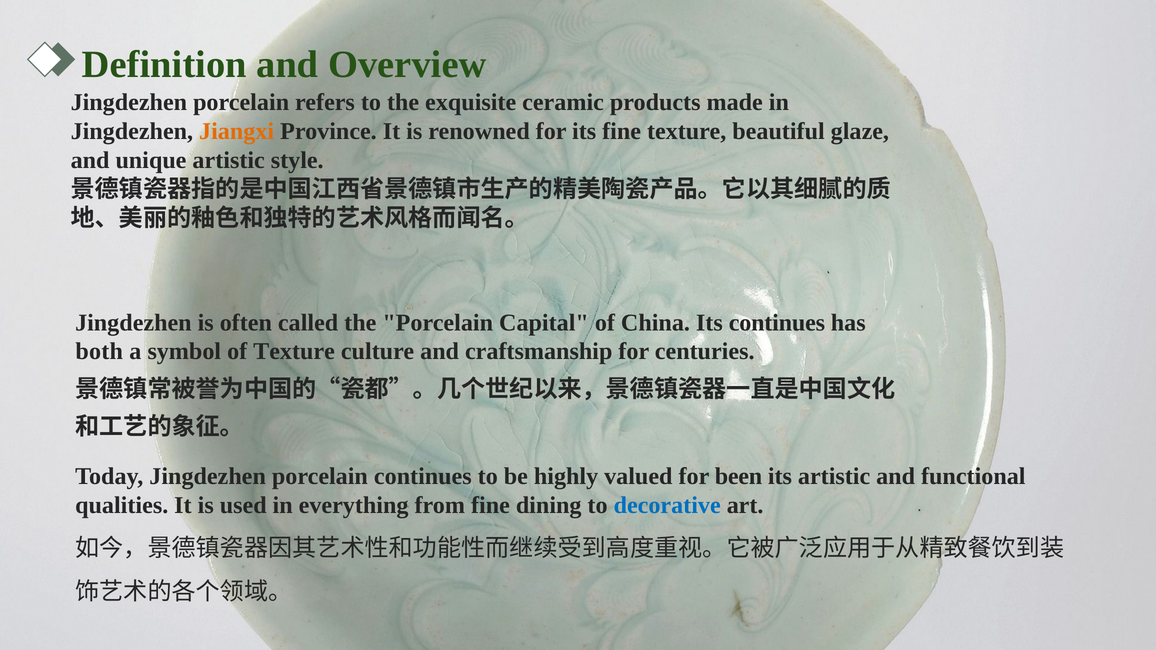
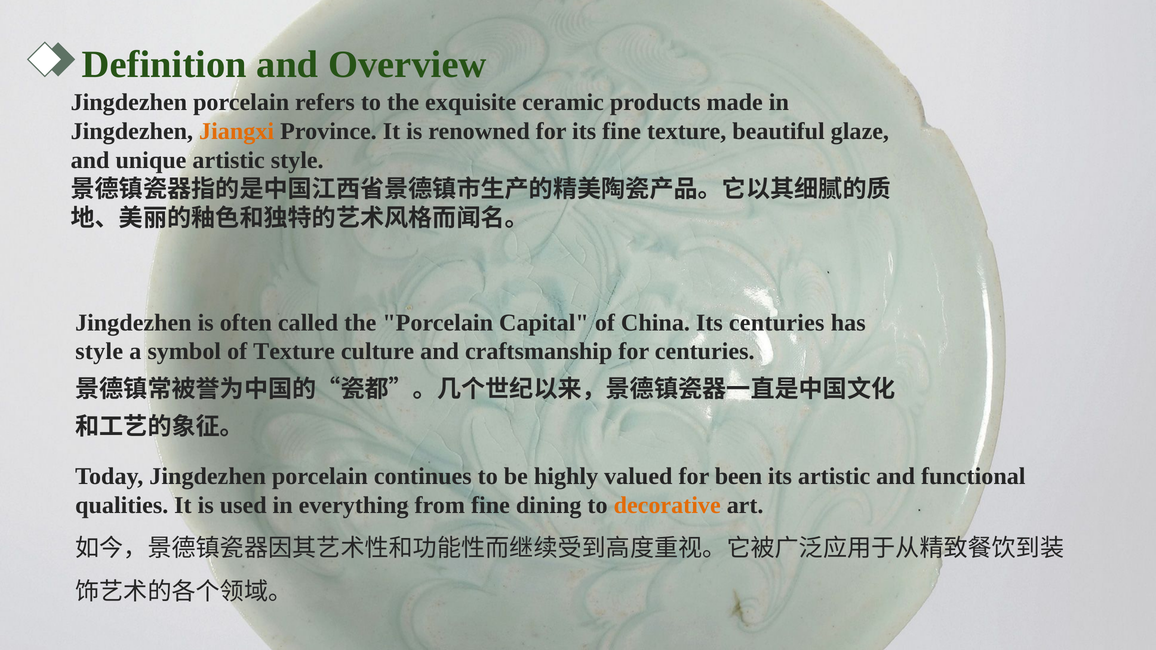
Its continues: continues -> centuries (777, 323)
both: both -> style (99, 352)
decorative colour: blue -> orange (667, 505)
